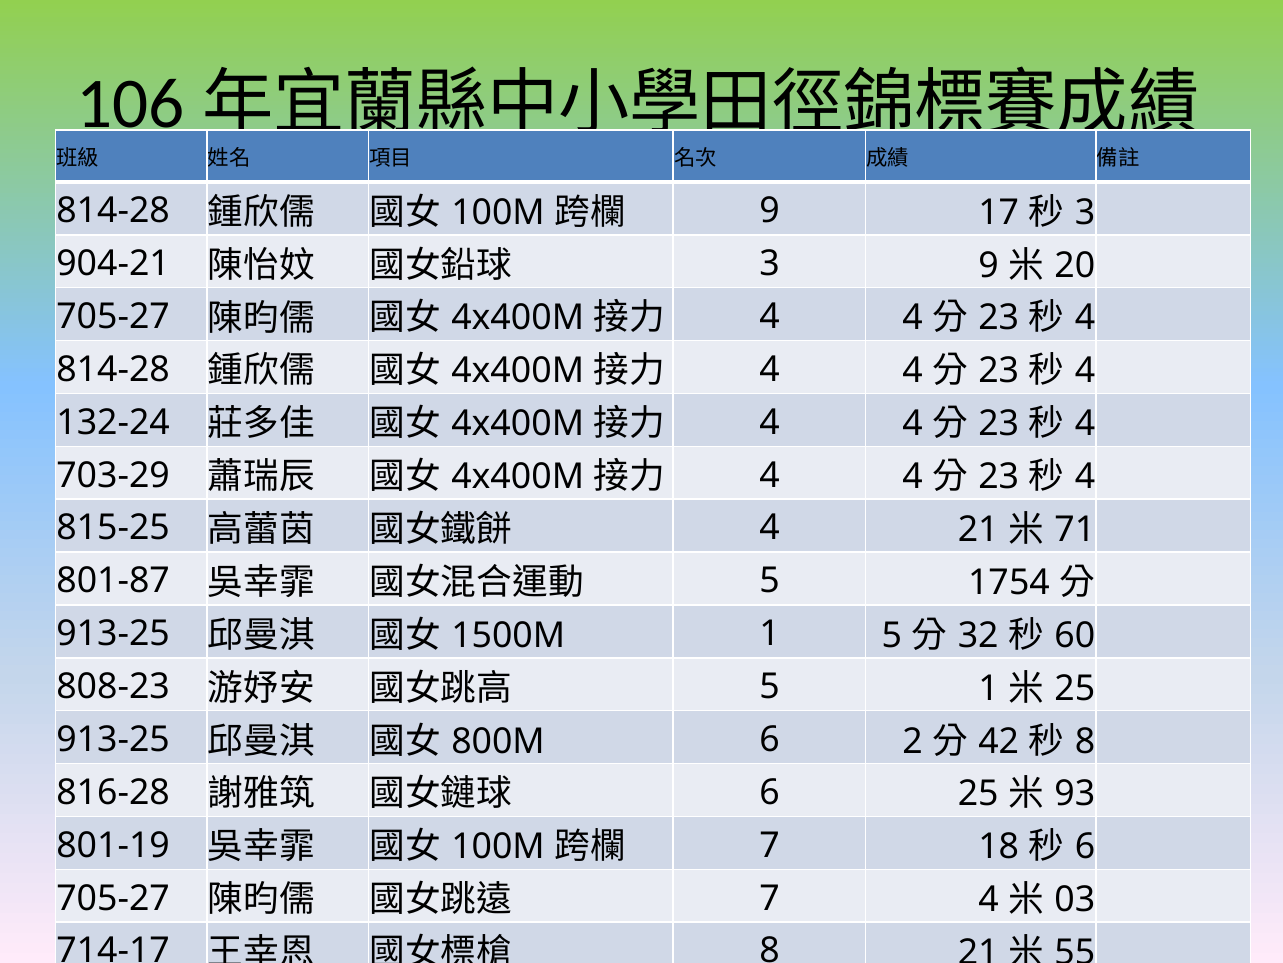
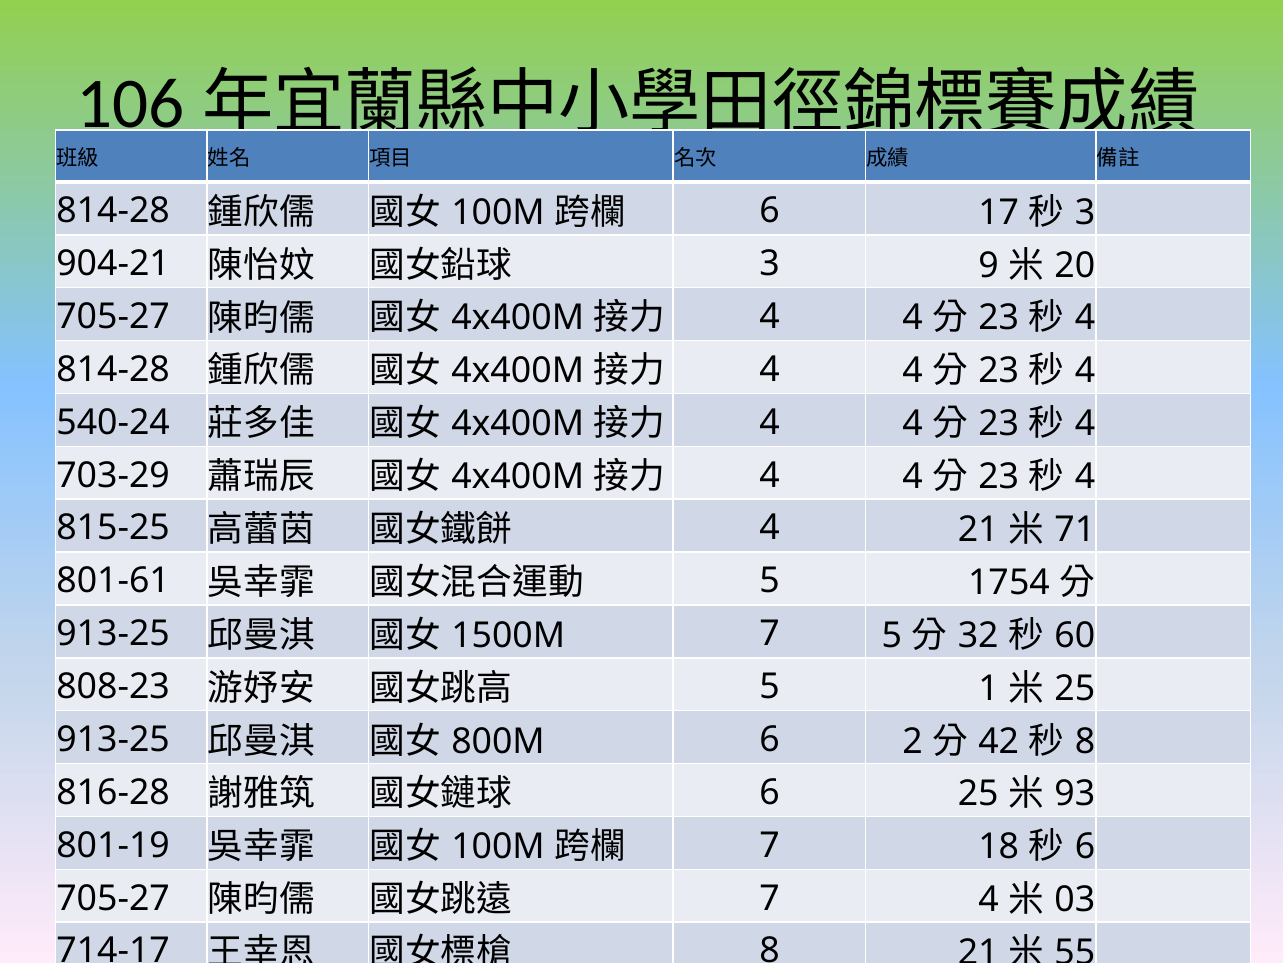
9: 9 -> 6 (769, 211)
132-24: 132-24 -> 540-24 (113, 422)
801-87: 801-87 -> 801-61 (113, 581)
1: 1 -> 7 (769, 633)
